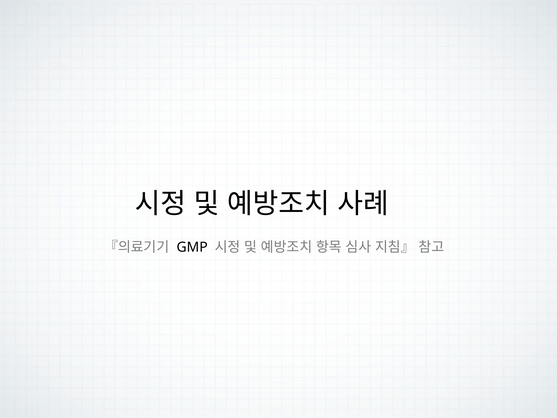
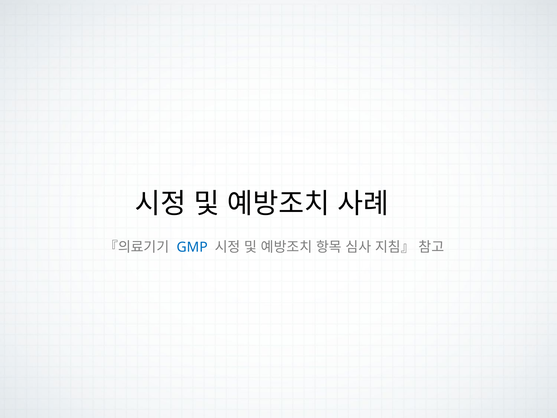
GMP colour: black -> blue (192, 247)
